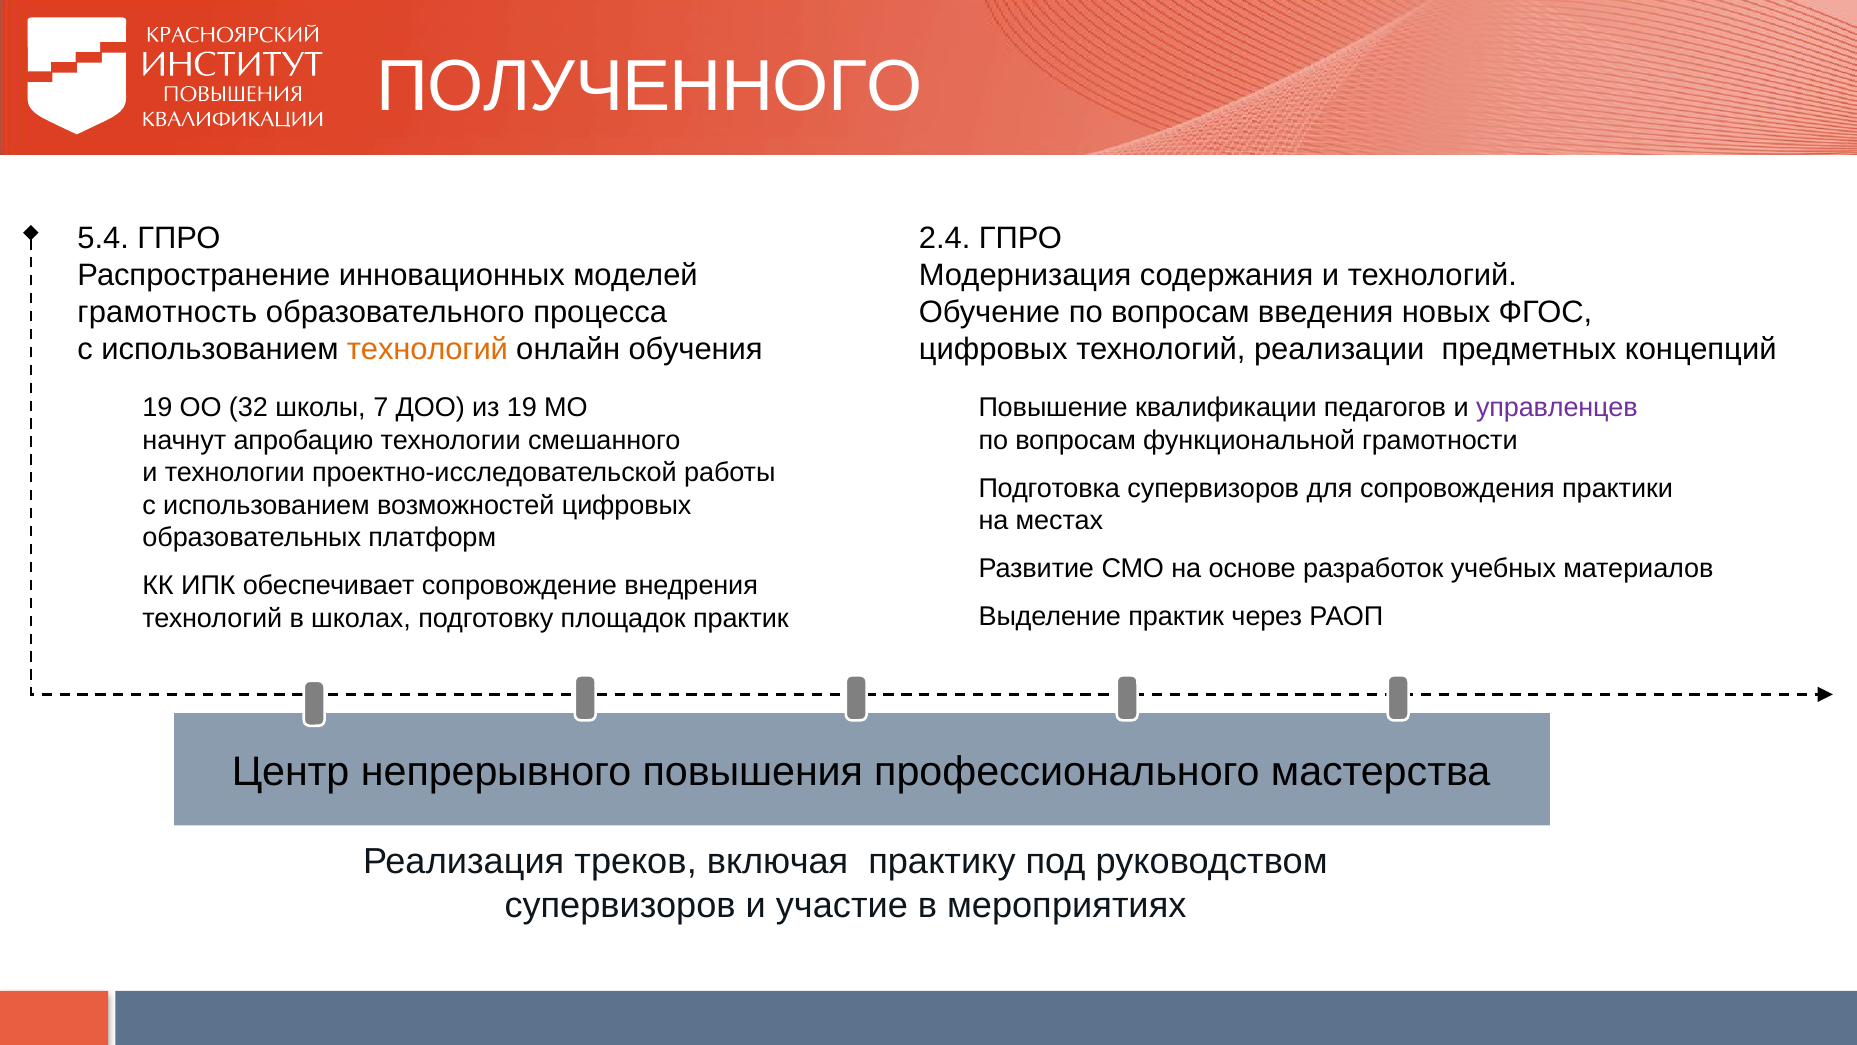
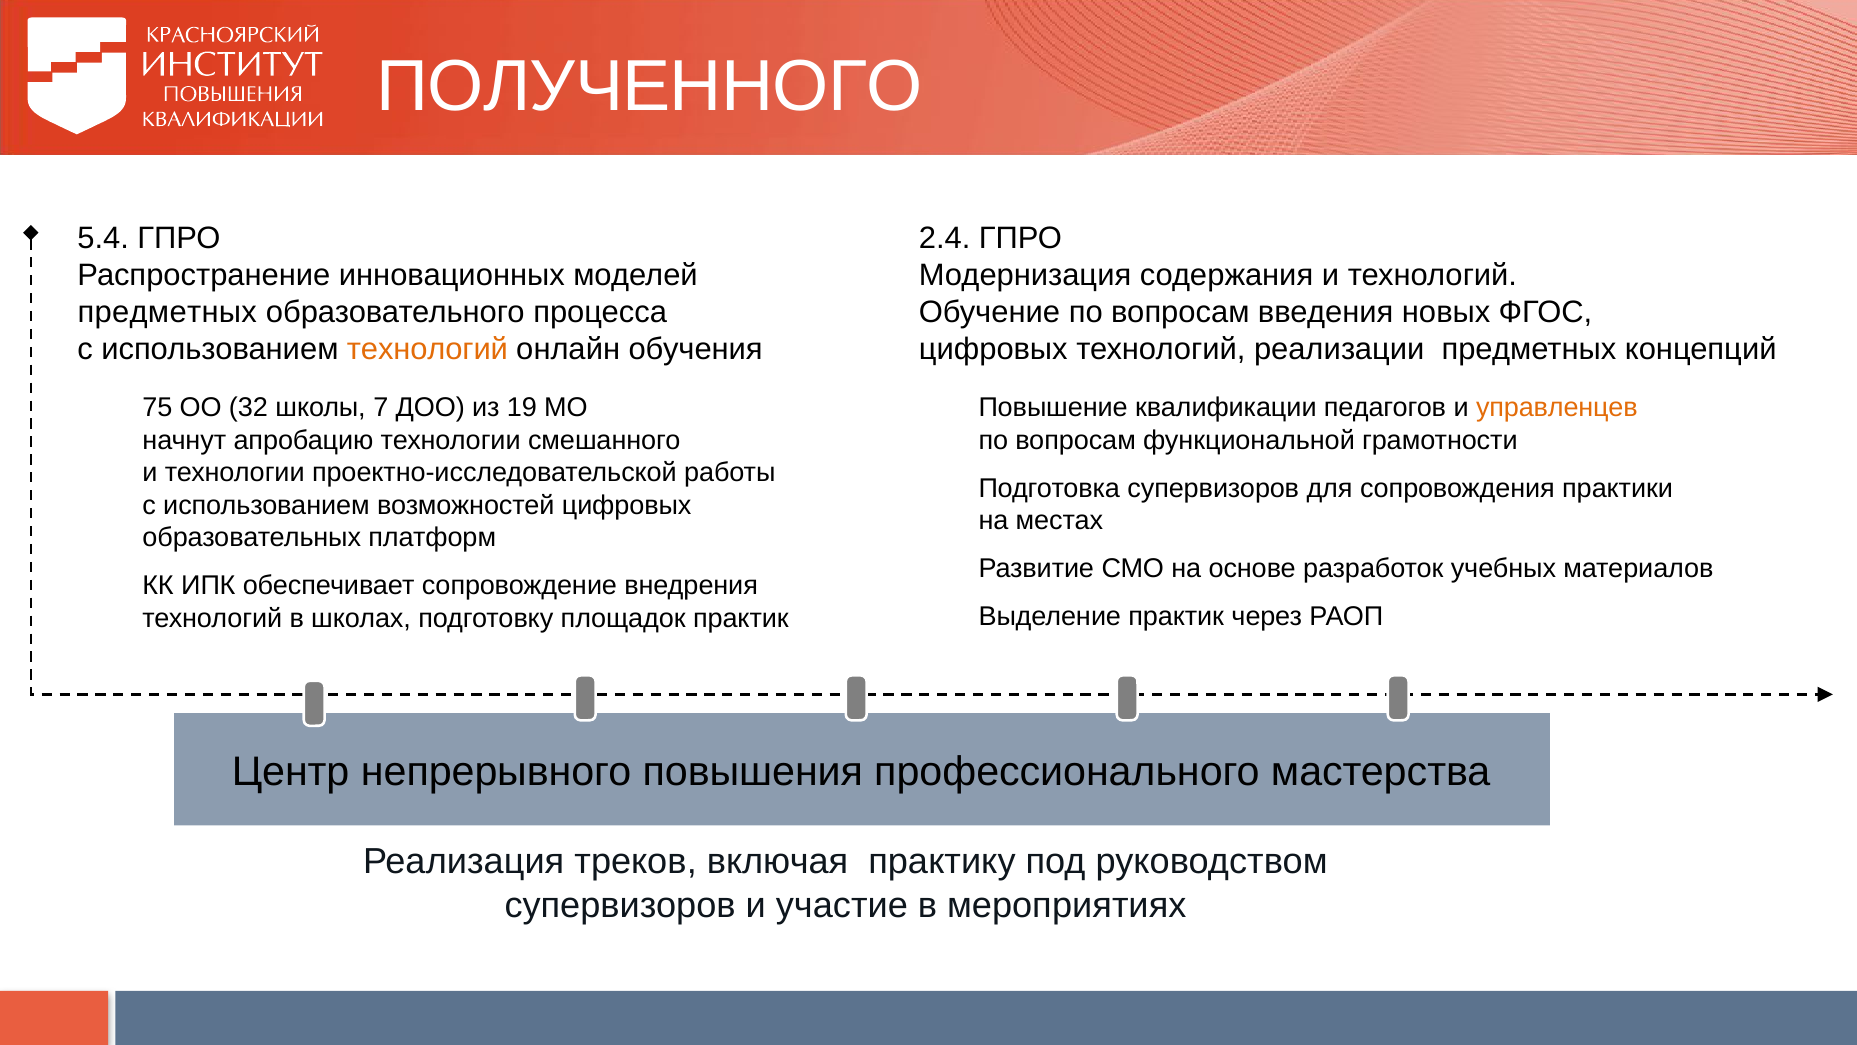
грамотность: грамотность -> предметных (167, 312)
19: 19 -> 75 (157, 408)
управленцев colour: purple -> orange (1557, 408)
